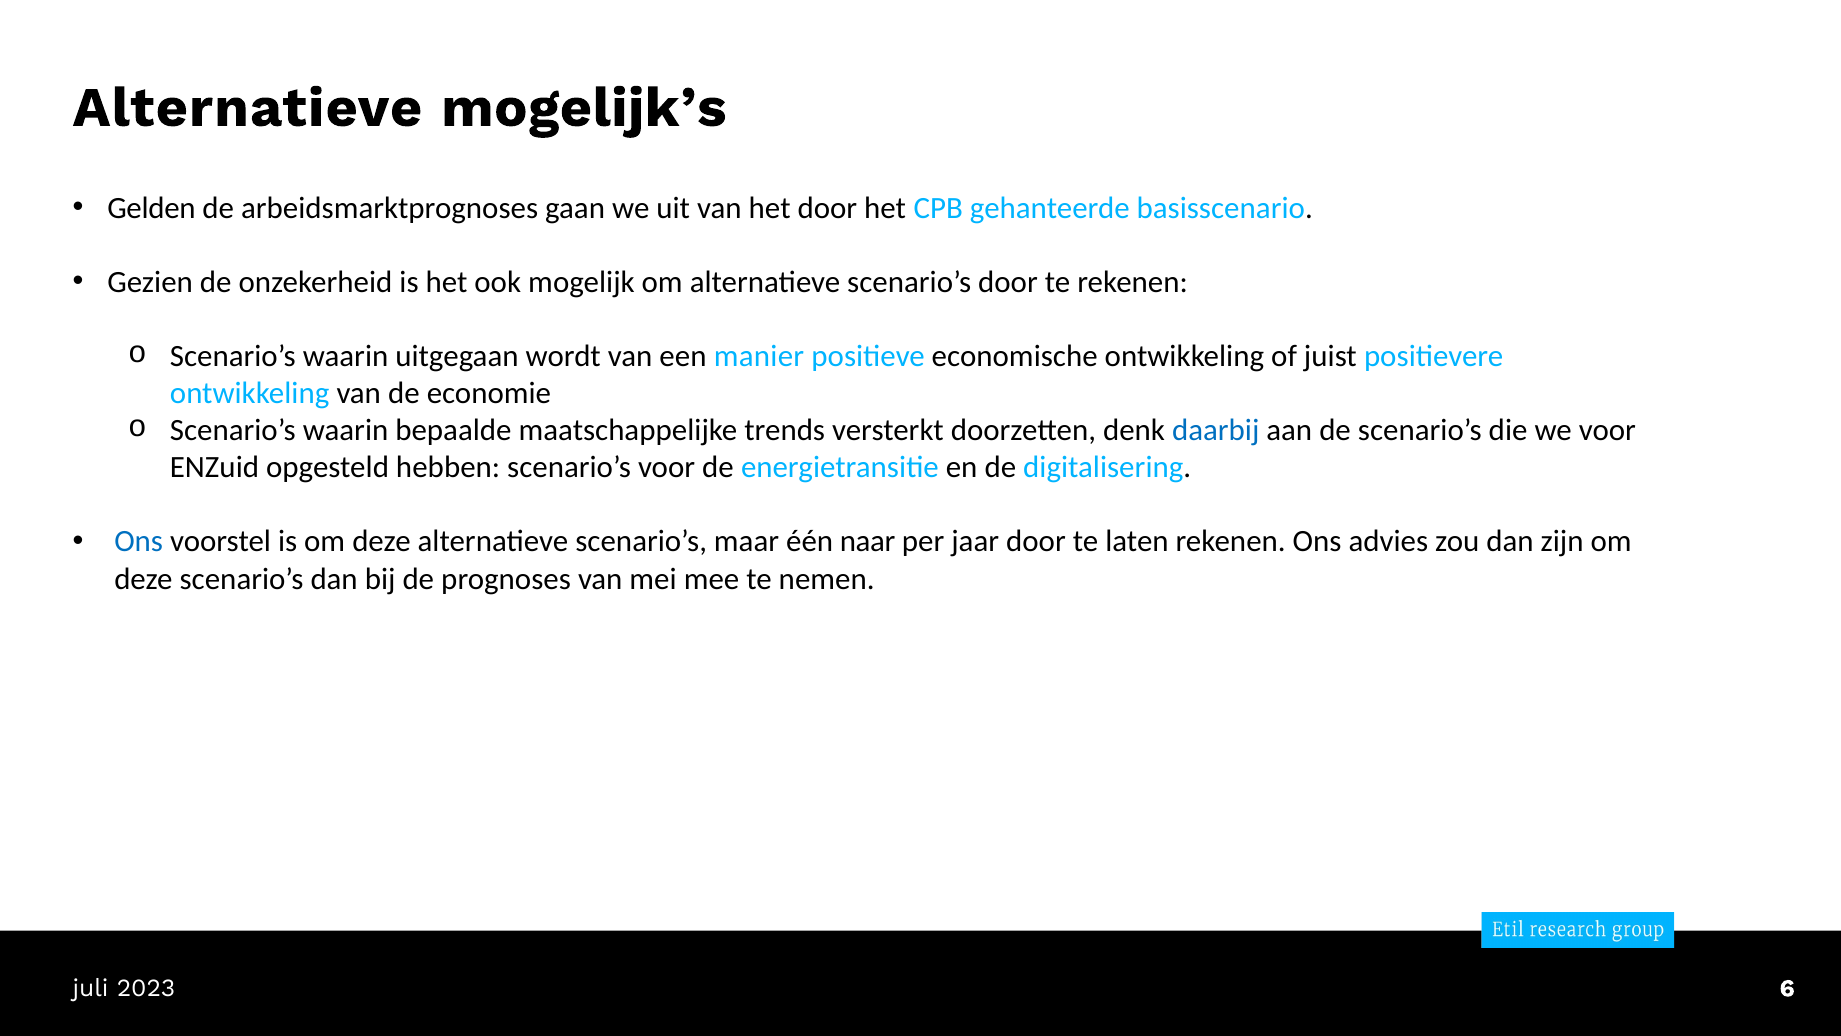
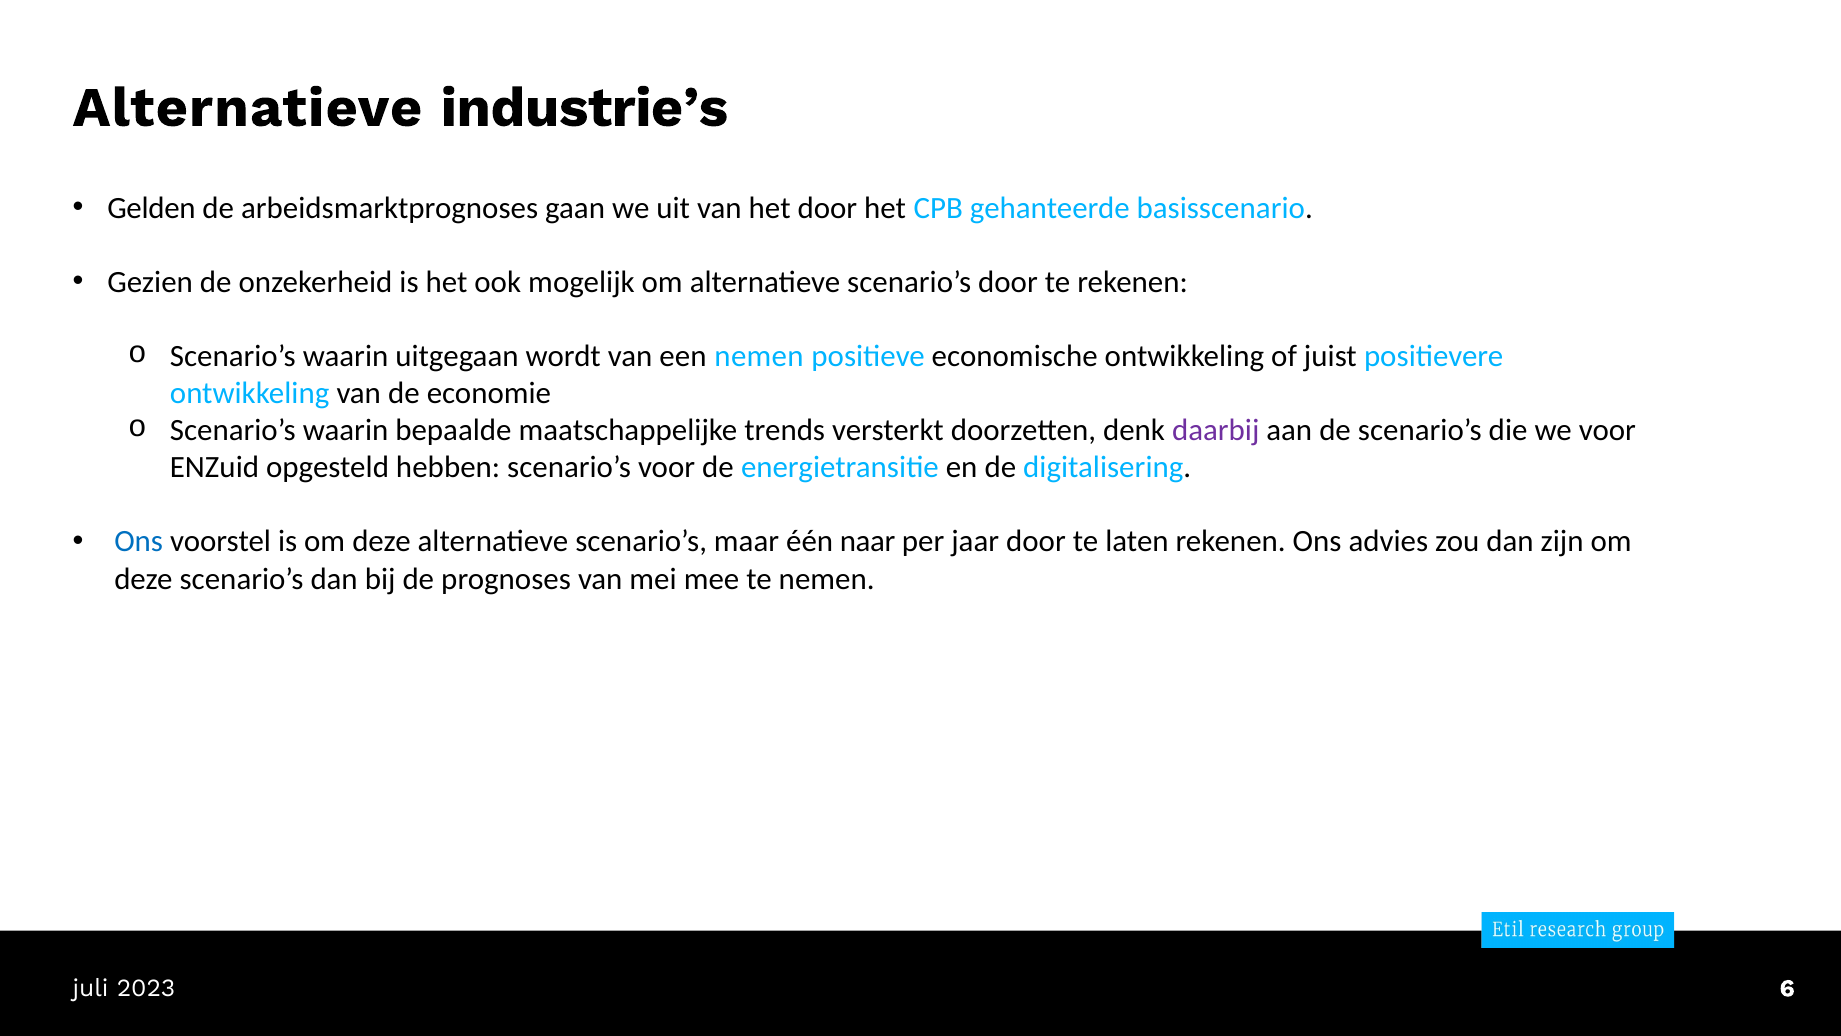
mogelijk’s: mogelijk’s -> industrie’s (584, 108)
een manier: manier -> nemen (759, 356)
daarbij colour: blue -> purple (1216, 431)
